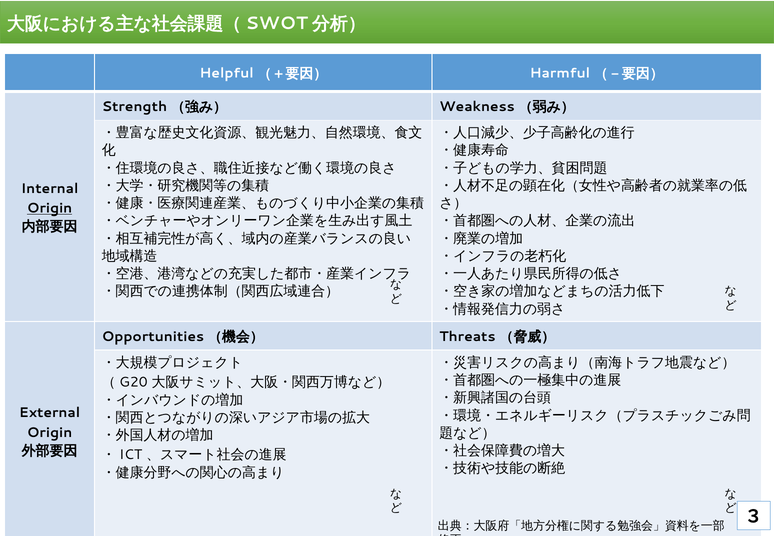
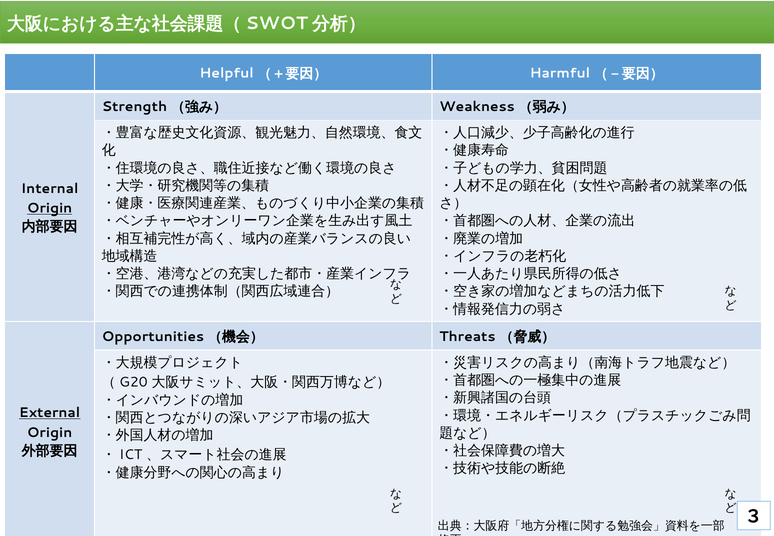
External underline: none -> present (50, 413)
